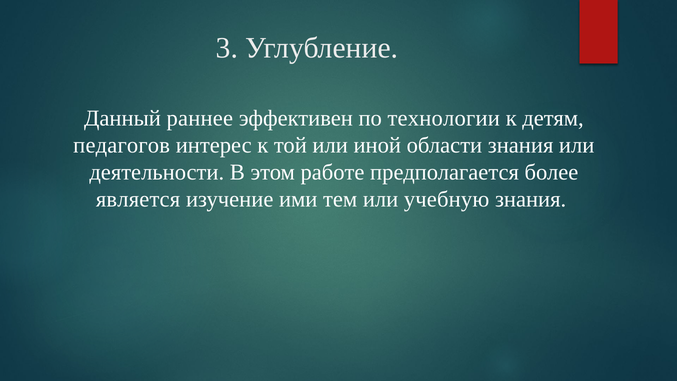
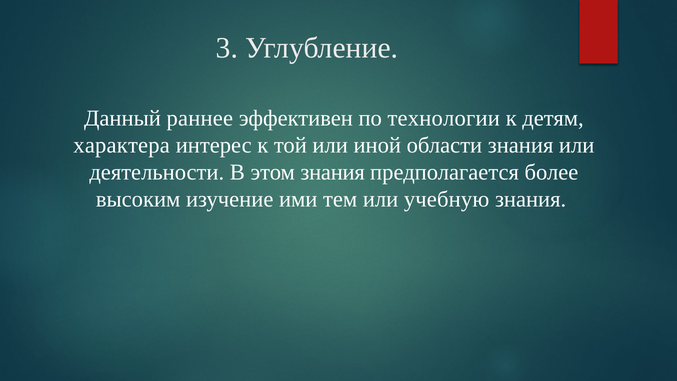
педагогов: педагогов -> характера (122, 145)
этом работе: работе -> знания (333, 172)
является: является -> высоким (138, 199)
